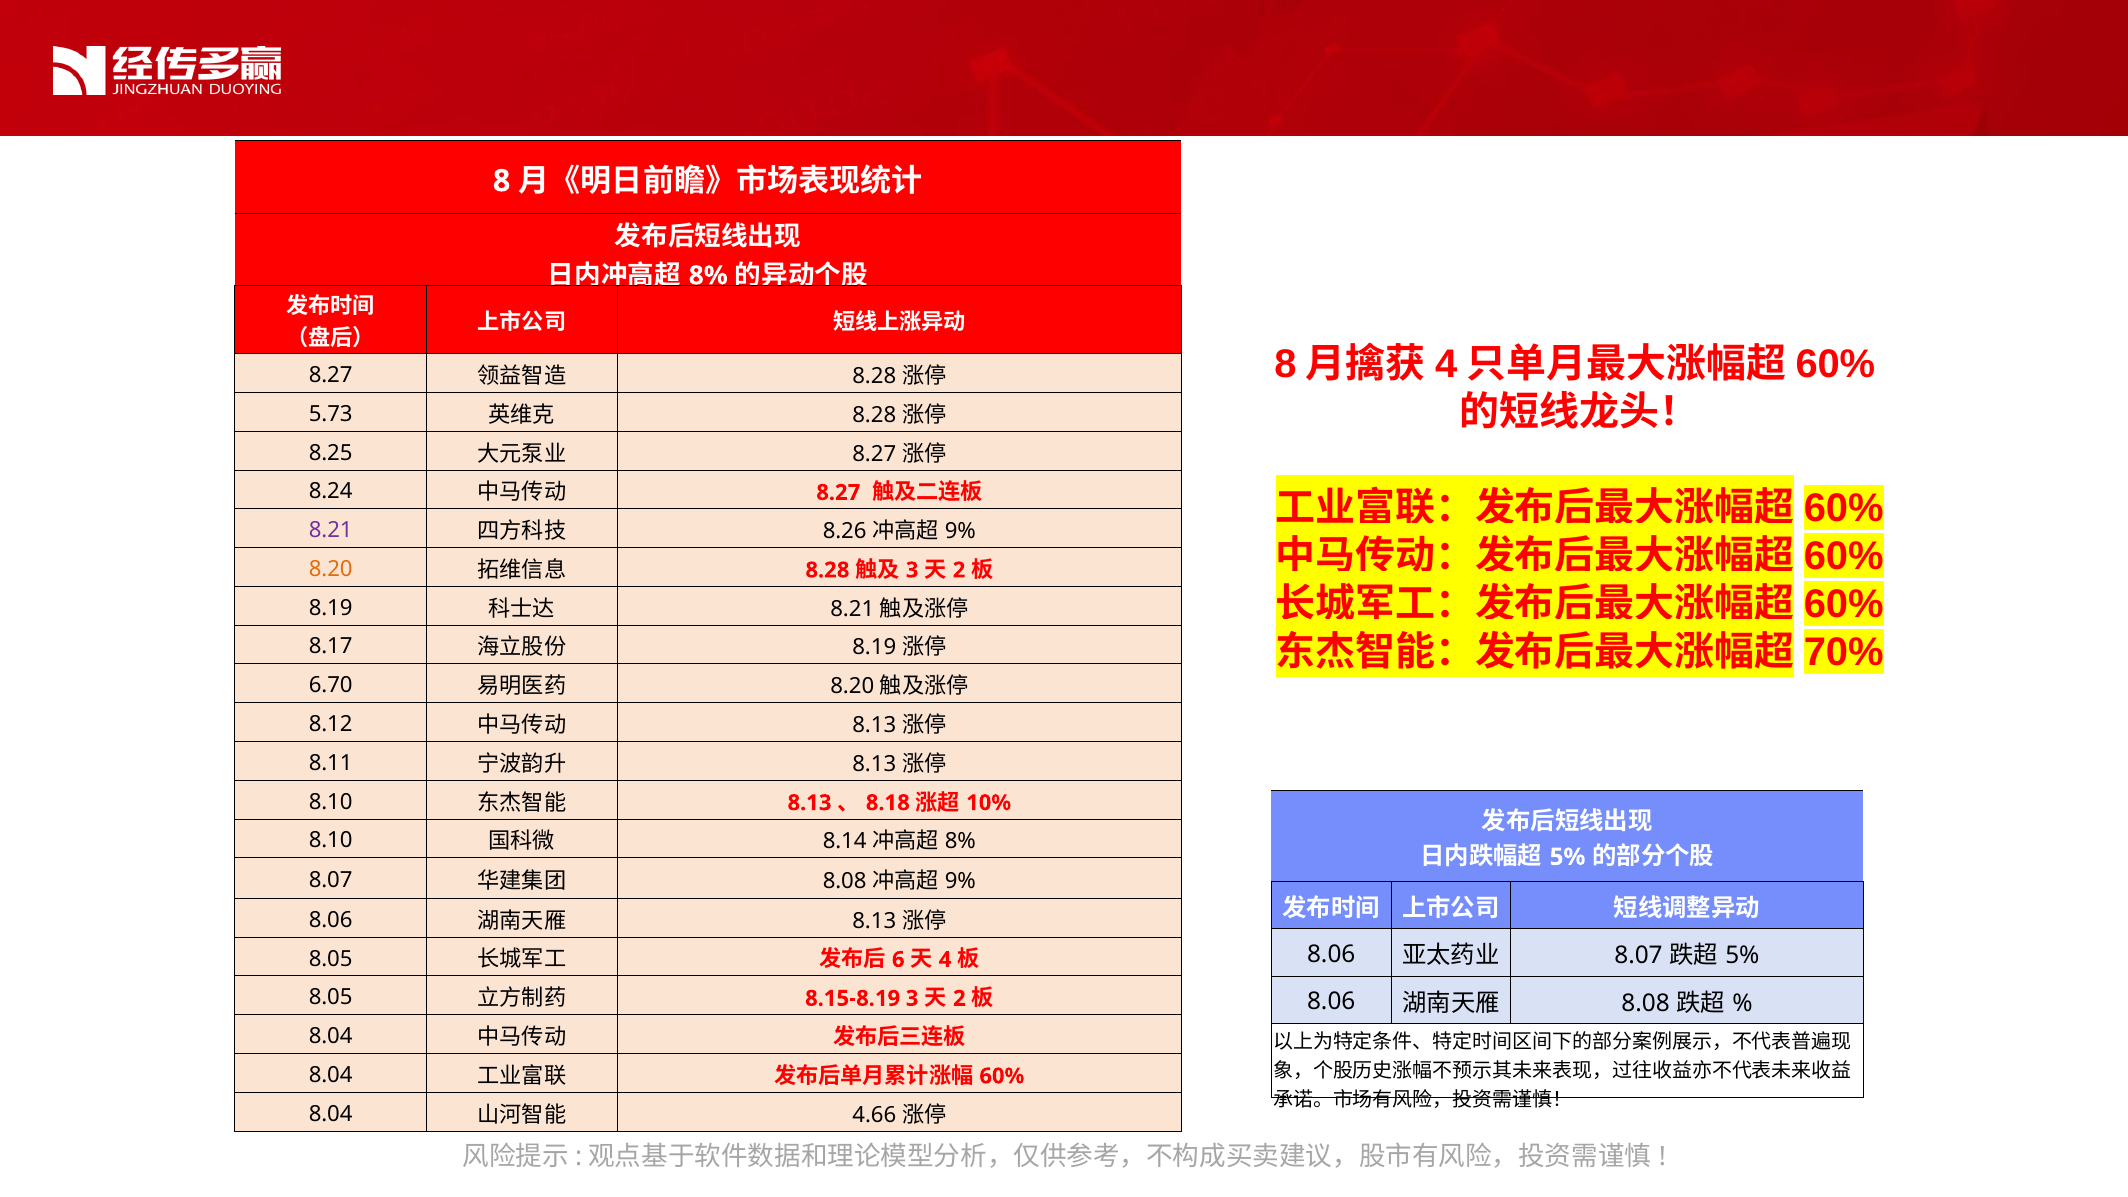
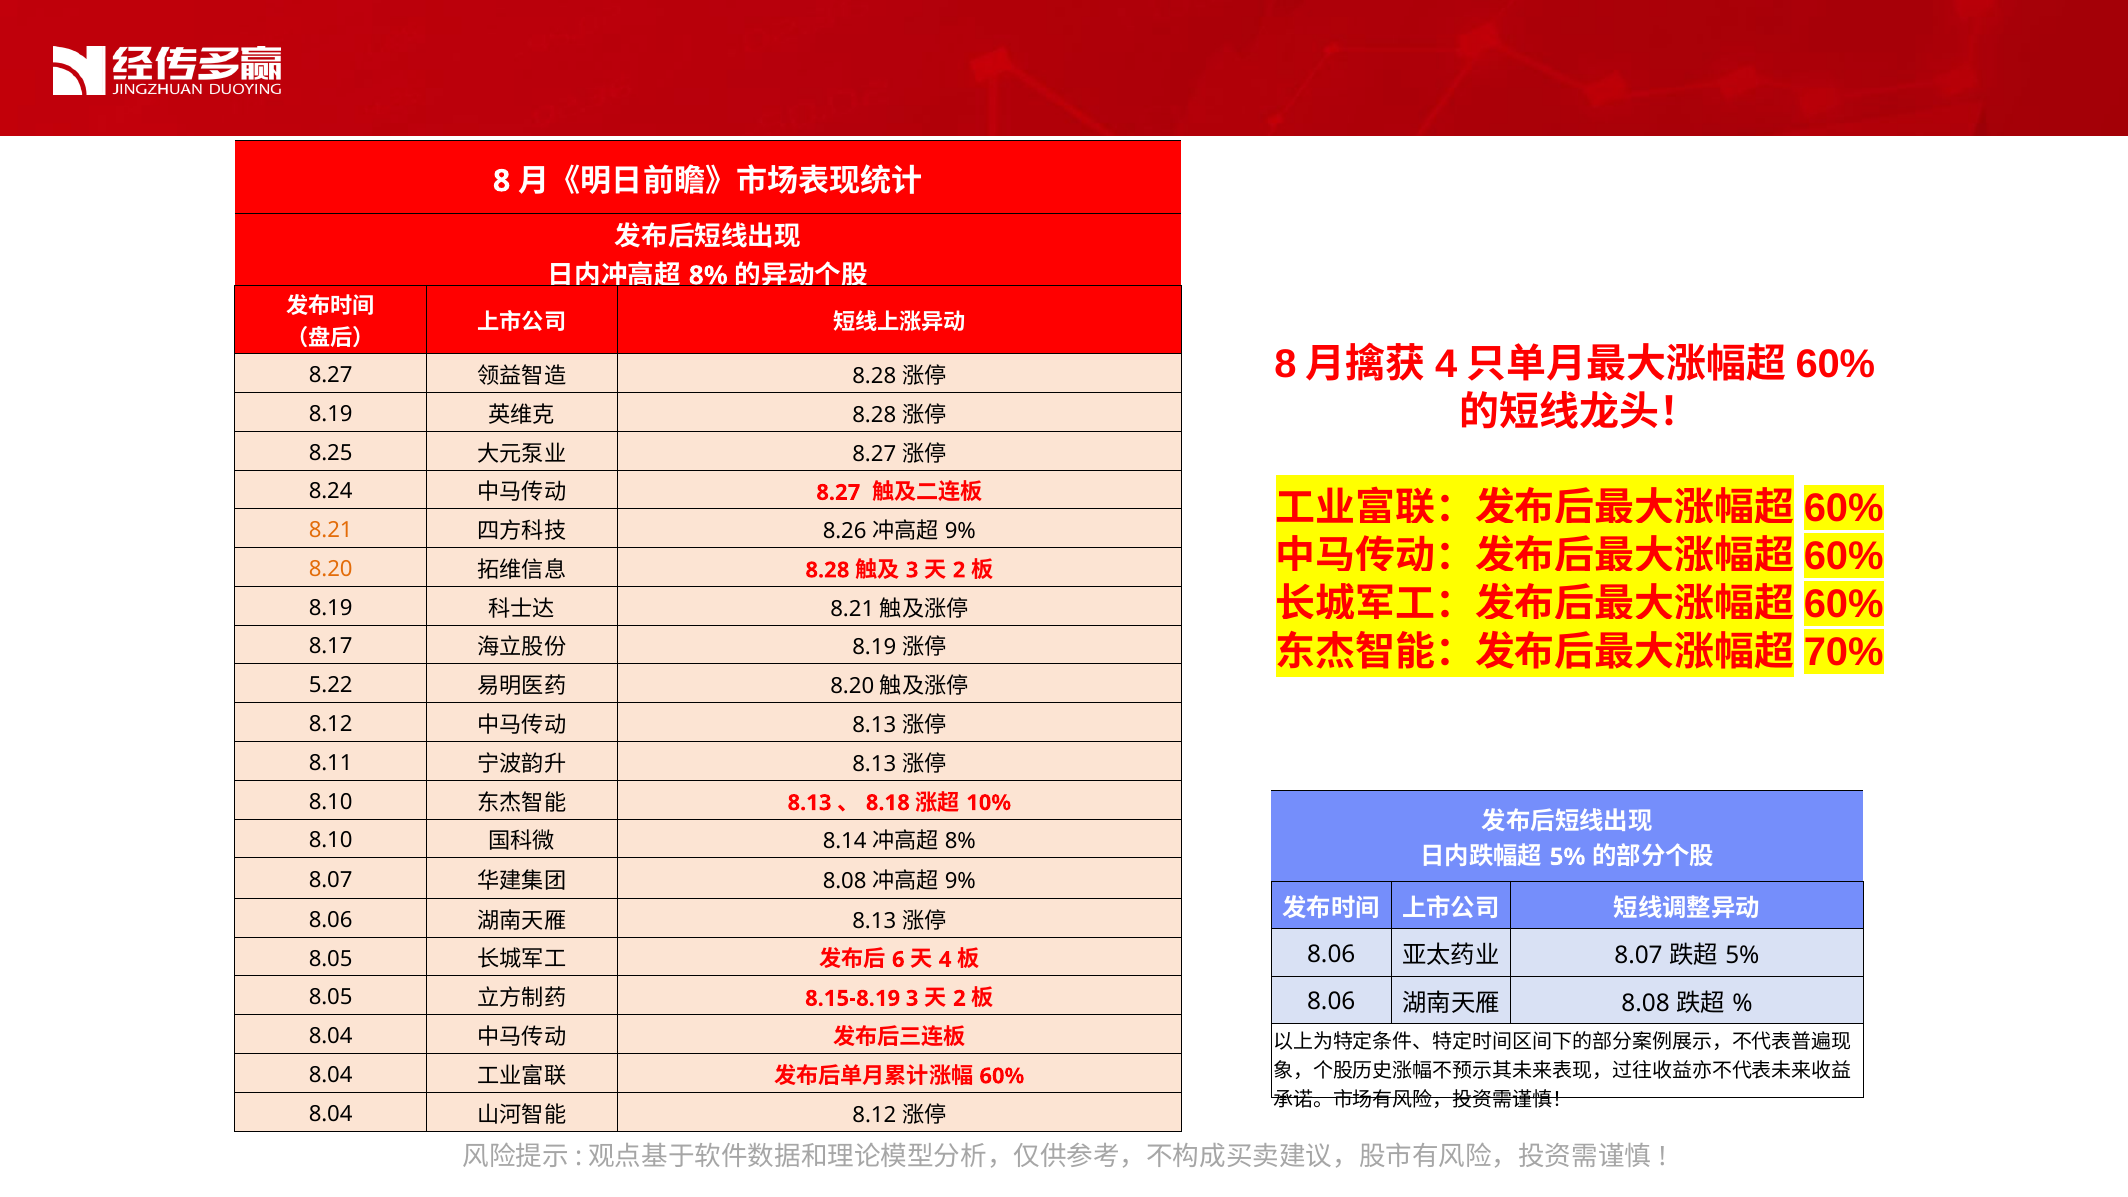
5.73: 5.73 -> 8.19 (331, 414)
8.21 colour: purple -> orange (331, 530)
6.70: 6.70 -> 5.22 (331, 685)
4.66: 4.66 -> 8.12 (874, 1115)
